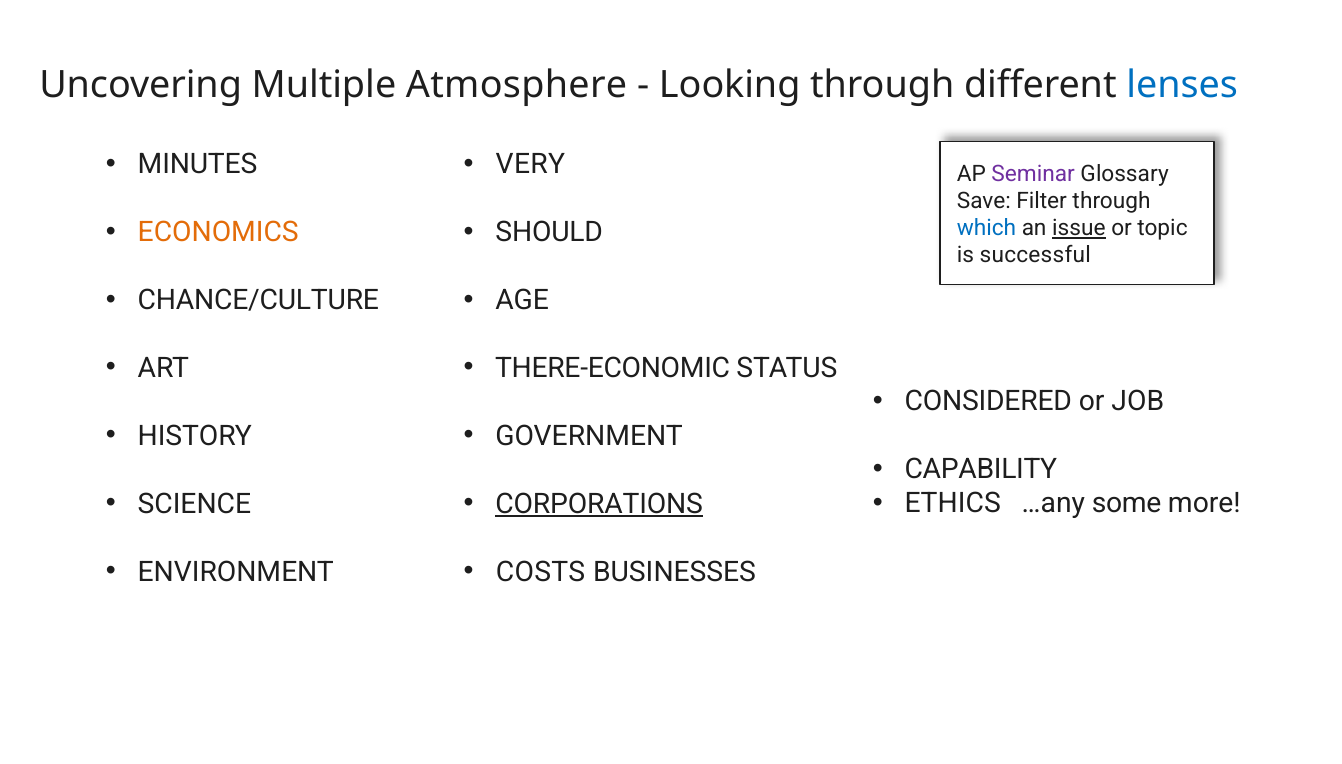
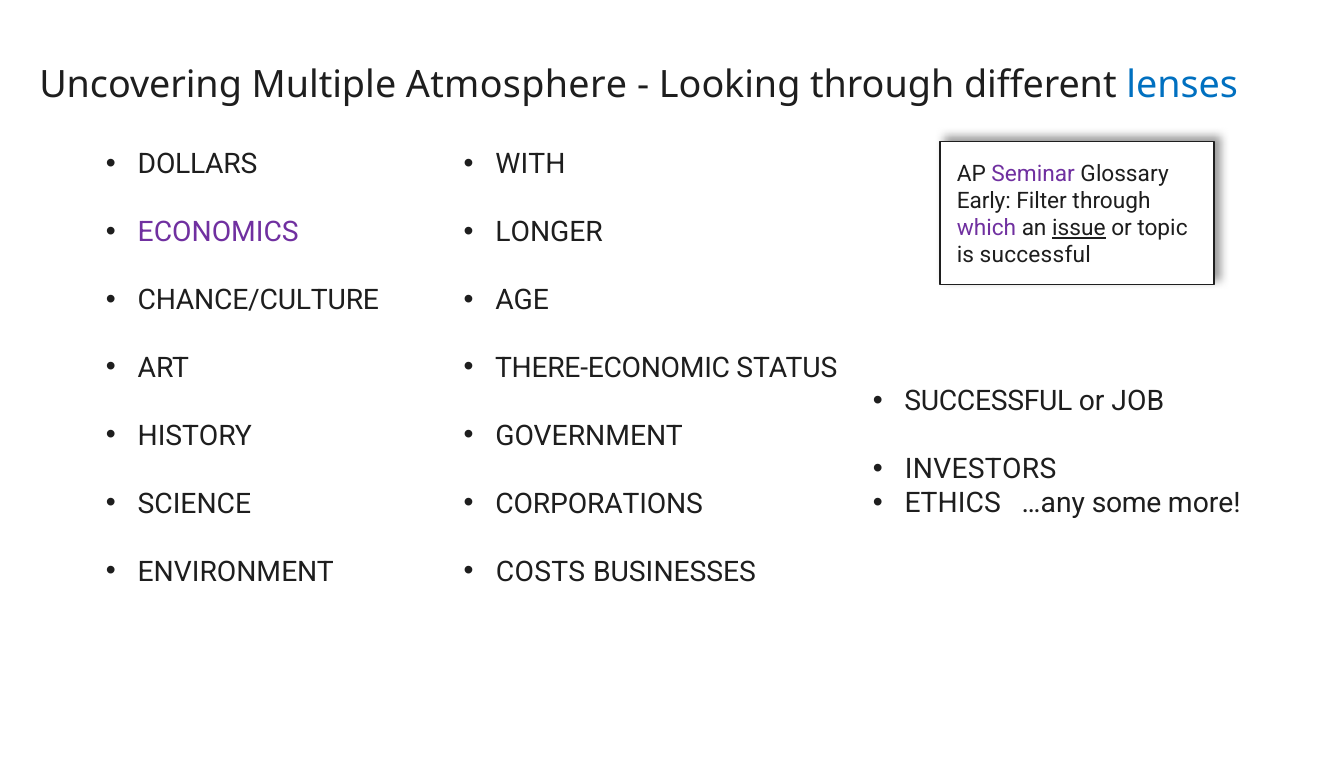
MINUTES: MINUTES -> DOLLARS (198, 164)
VERY: VERY -> WITH (531, 164)
Save: Save -> Early (984, 201)
ECONOMICS colour: orange -> purple (218, 232)
SHOULD: SHOULD -> LONGER (549, 232)
which colour: blue -> purple (987, 228)
CONSIDERED: CONSIDERED -> SUCCESSFUL (988, 402)
CAPABILITY: CAPABILITY -> INVESTORS (981, 470)
CORPORATIONS underline: present -> none (599, 504)
